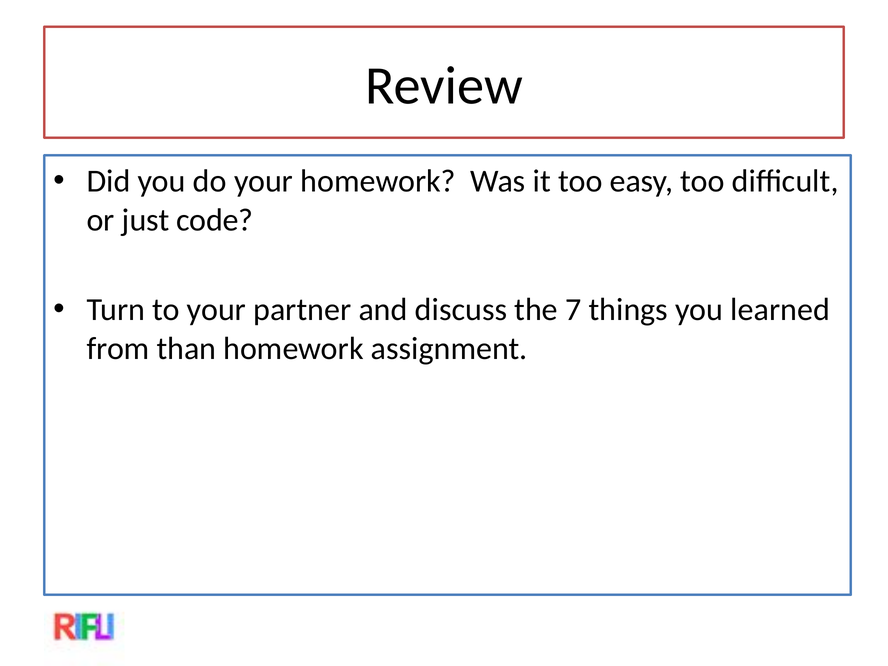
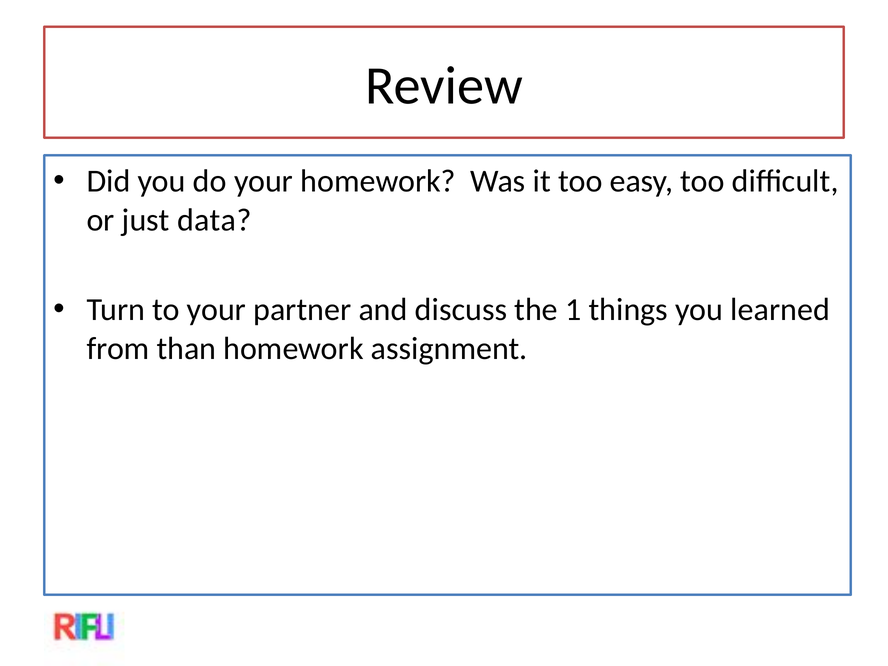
code: code -> data (214, 220)
7: 7 -> 1 (573, 310)
